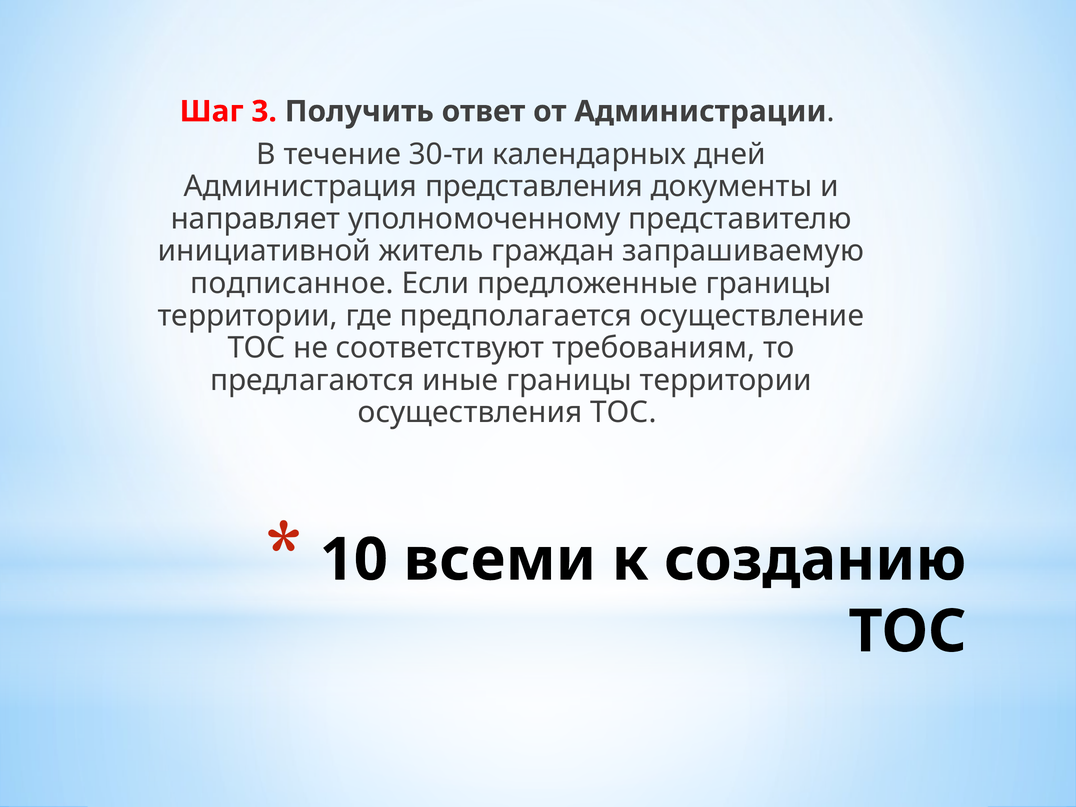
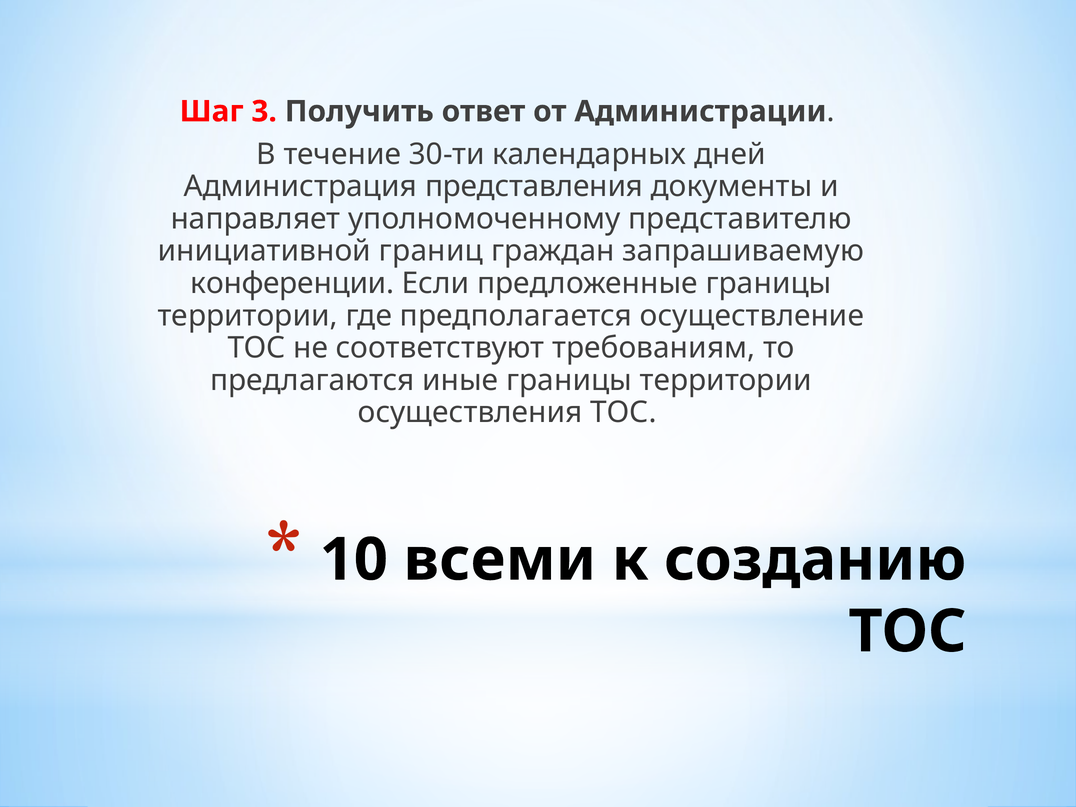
житель: житель -> границ (431, 251)
подписанное: подписанное -> конференции (292, 283)
